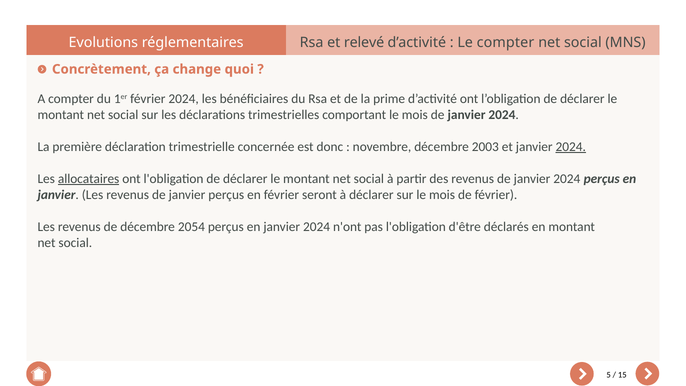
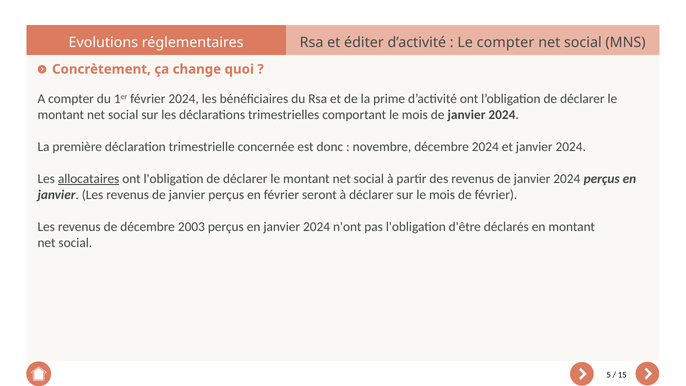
relevé: relevé -> éditer (364, 42)
décembre 2003: 2003 -> 2024 (485, 147)
2024 underline: present -> none (571, 147)
2054: 2054 -> 2003 (191, 227)
